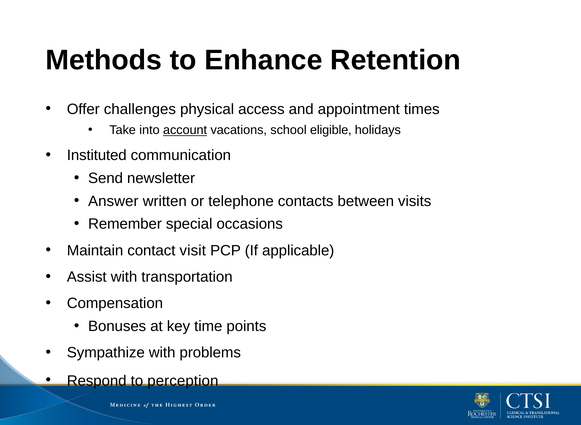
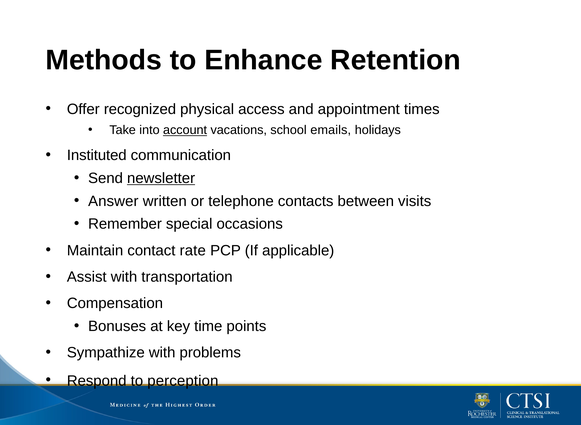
challenges: challenges -> recognized (140, 109)
eligible: eligible -> emails (331, 130)
newsletter underline: none -> present (161, 178)
visit: visit -> rate (193, 251)
